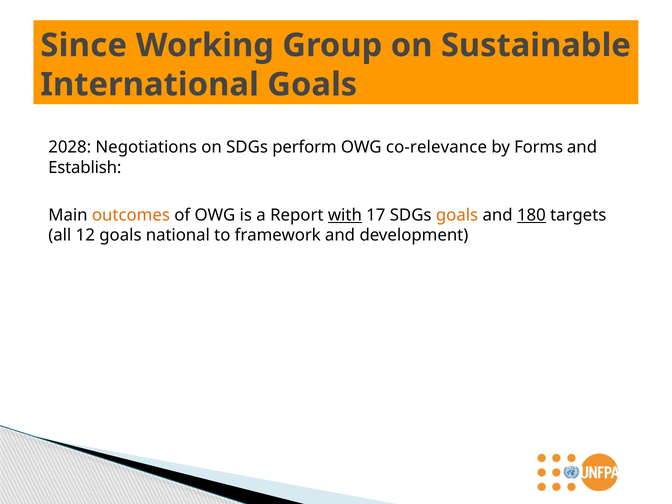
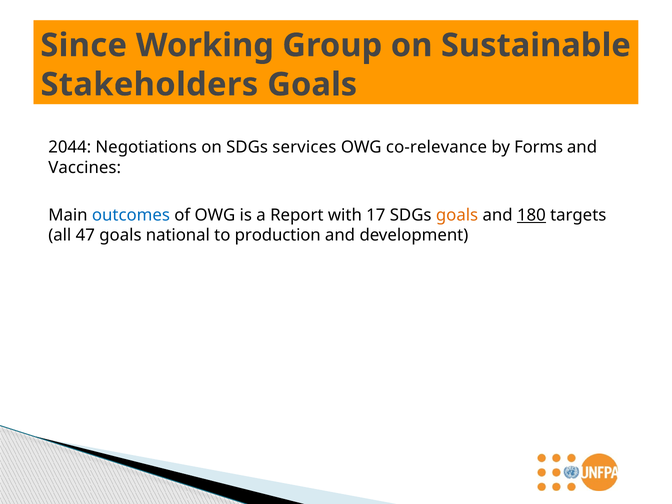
International: International -> Stakeholders (149, 85)
2028: 2028 -> 2044 (70, 147)
perform: perform -> services (304, 147)
Establish: Establish -> Vaccines (85, 167)
outcomes colour: orange -> blue (131, 215)
with underline: present -> none (345, 215)
12: 12 -> 47 (85, 235)
framework: framework -> production (278, 235)
